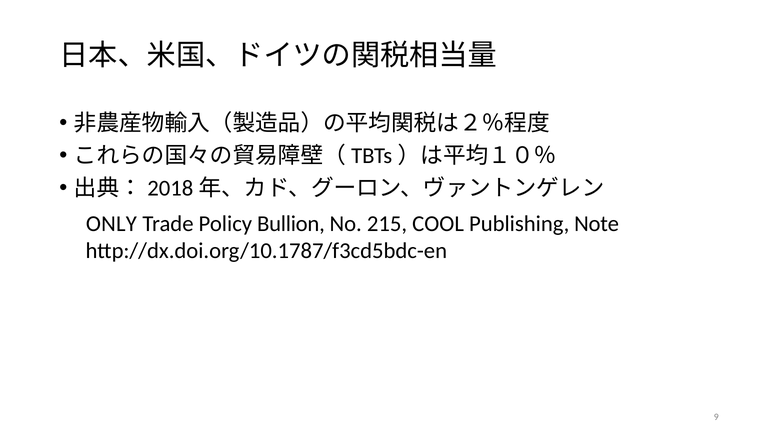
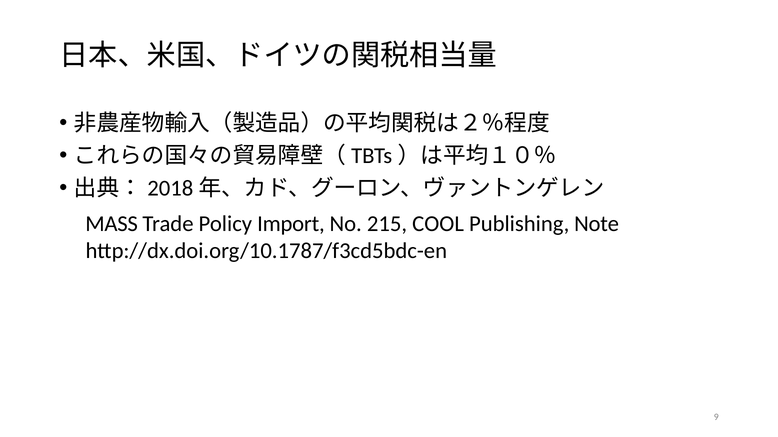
ONLY: ONLY -> MASS (112, 224)
Bullion: Bullion -> Import (291, 224)
